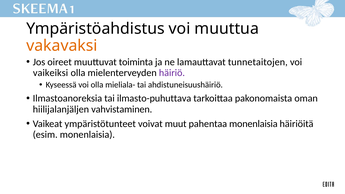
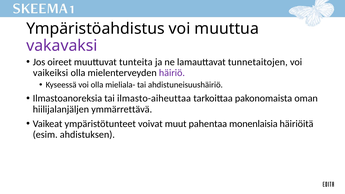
vakavaksi colour: orange -> purple (62, 46)
toiminta: toiminta -> tunteita (136, 62)
ilmasto-puhuttava: ilmasto-puhuttava -> ilmasto-aiheuttaa (154, 98)
vahvistaminen: vahvistaminen -> ymmärrettävä (122, 109)
esim monenlaisia: monenlaisia -> ahdistuksen (87, 135)
